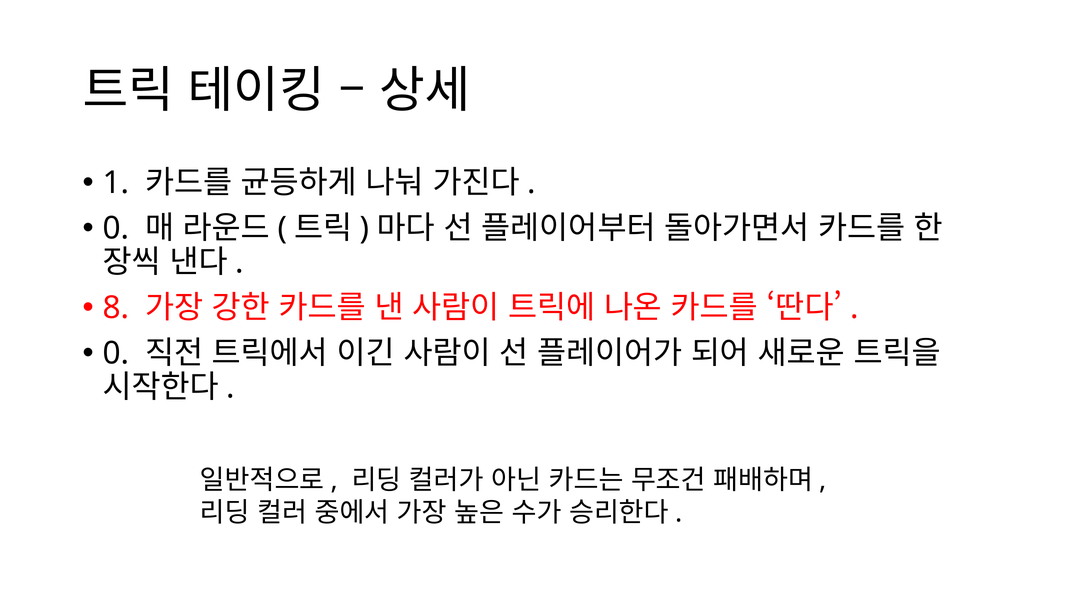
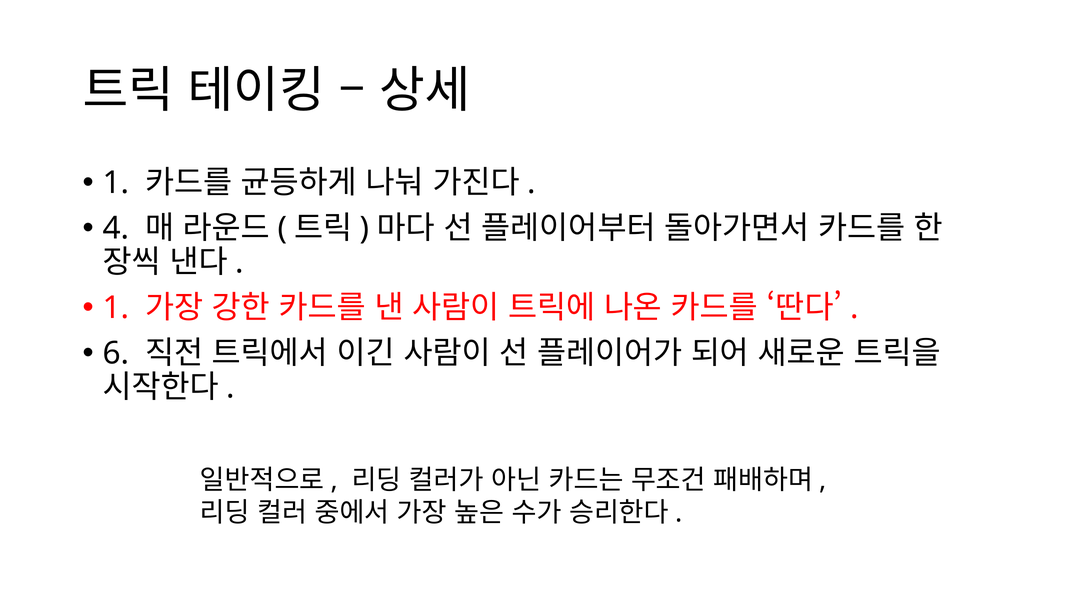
0: 0 -> 4 (116, 229)
8: 8 -> 1 (116, 308)
0: 0 -> 6 (116, 353)
